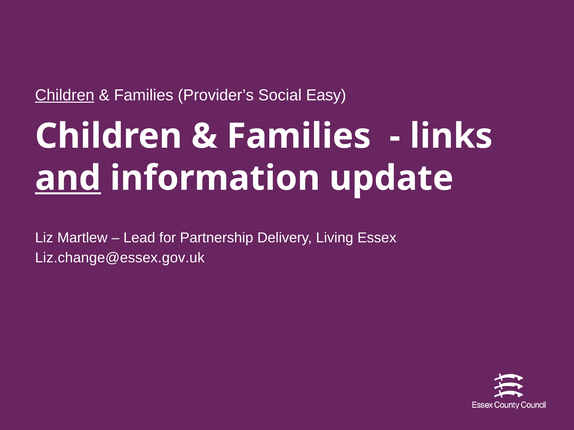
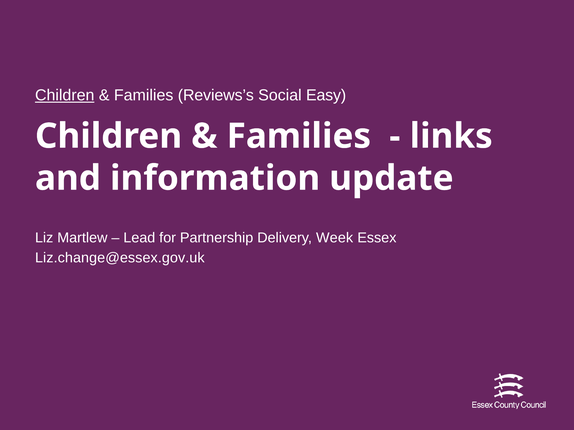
Provider’s: Provider’s -> Reviews’s (216, 95)
and underline: present -> none (68, 178)
Living: Living -> Week (335, 238)
